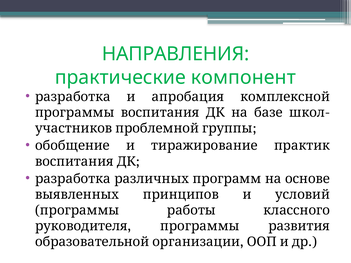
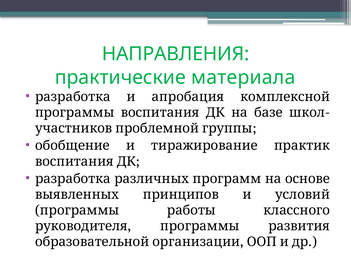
компонент: компонент -> материала (243, 77)
